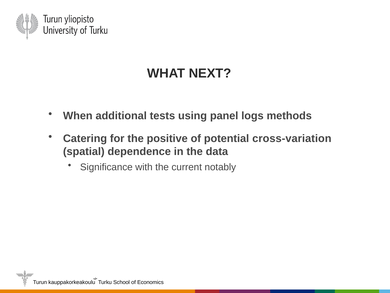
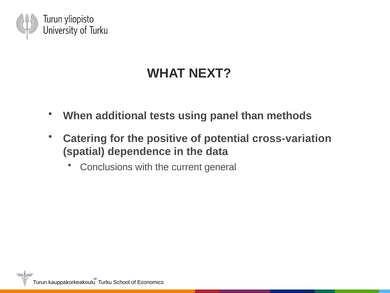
logs: logs -> than (253, 116)
Significance: Significance -> Conclusions (106, 167)
notably: notably -> general (220, 167)
